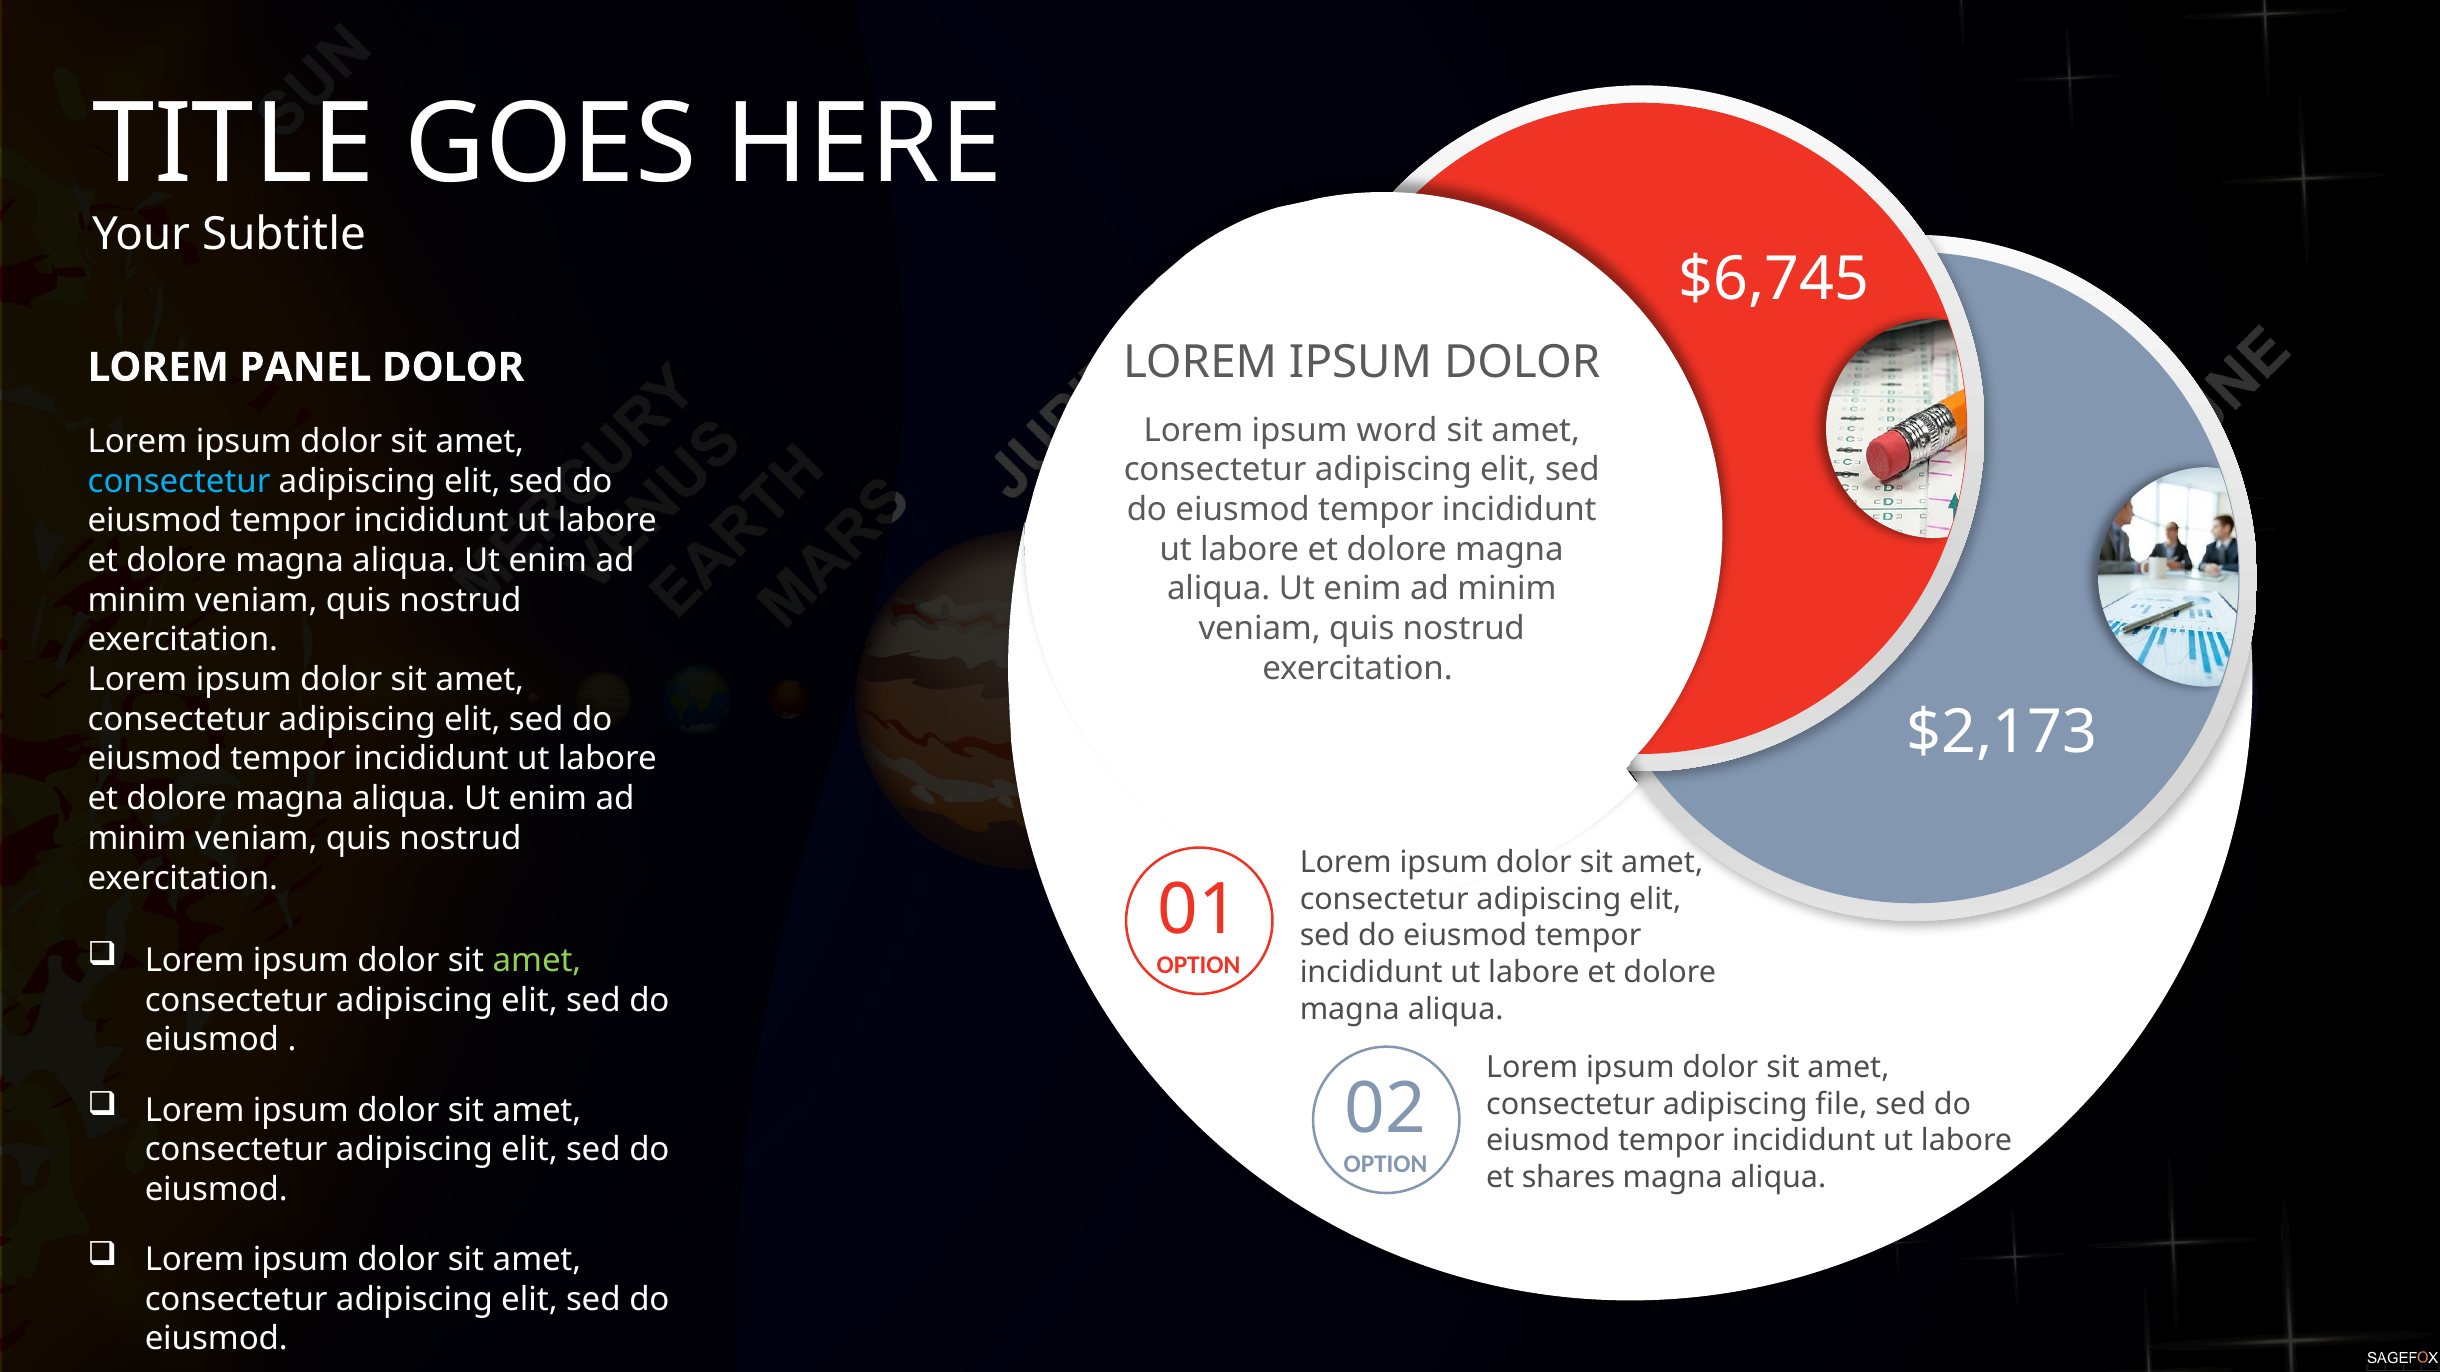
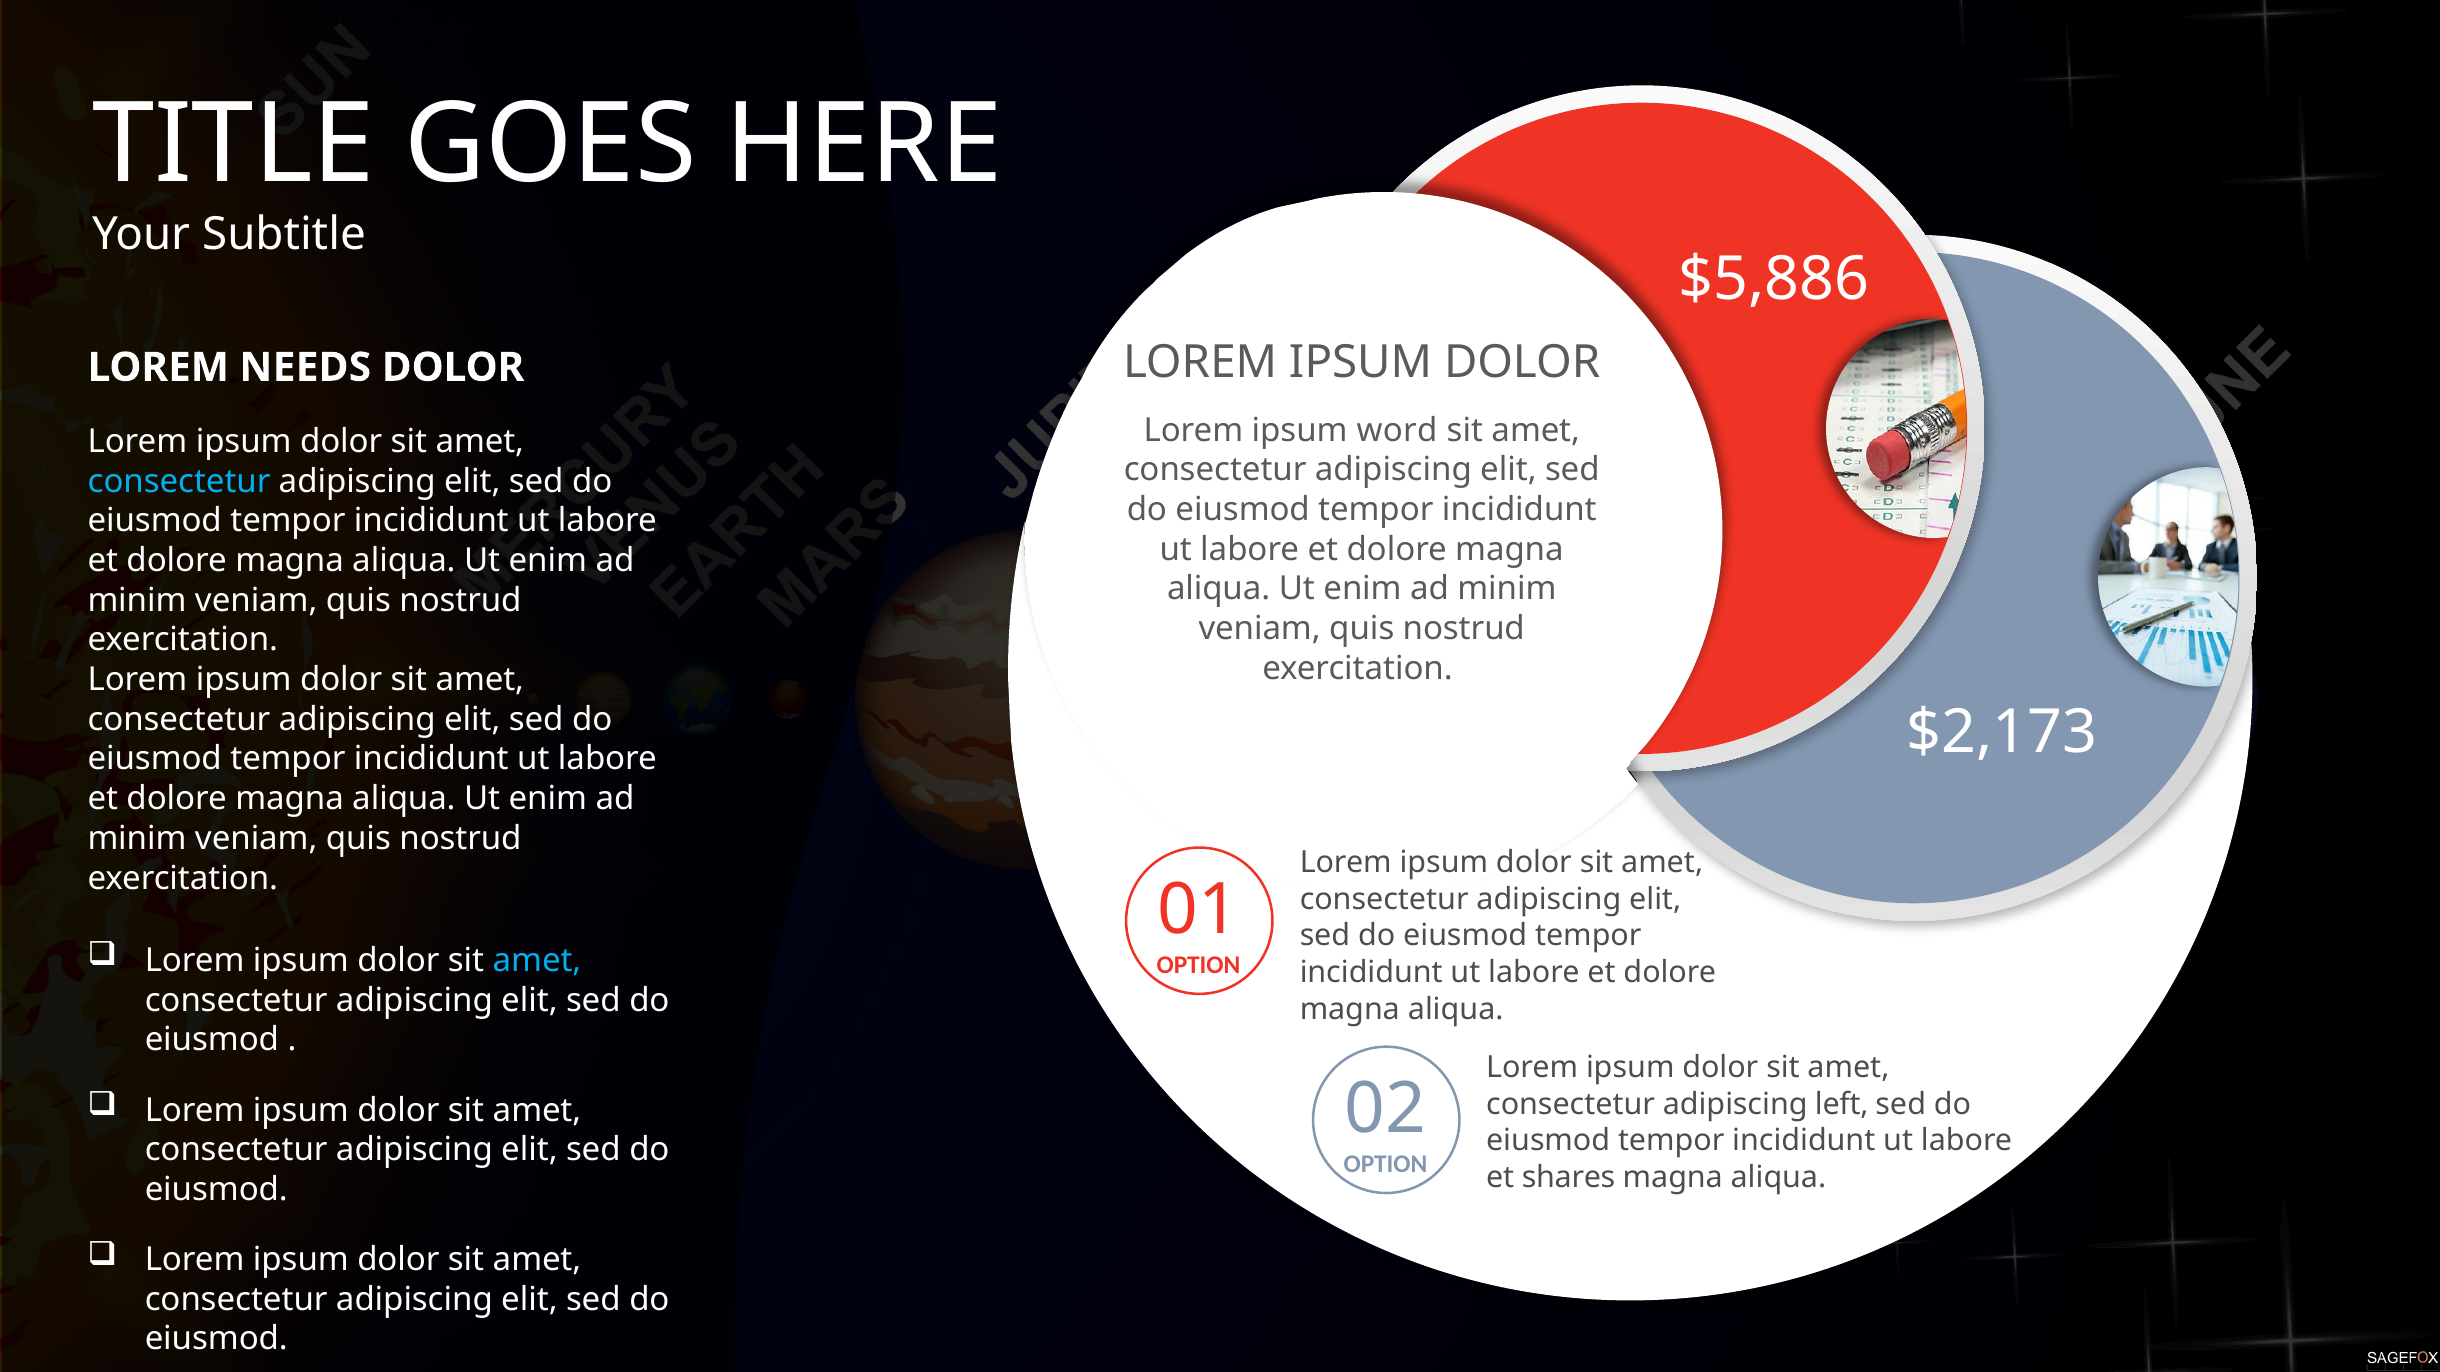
$6,745: $6,745 -> $5,886 (1774, 279)
PANEL: PANEL -> NEEDS (305, 368)
amet colour: light green -> light blue (537, 961)
file: file -> left (1842, 1104)
